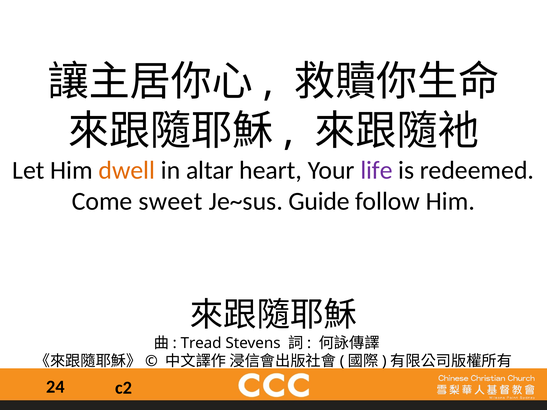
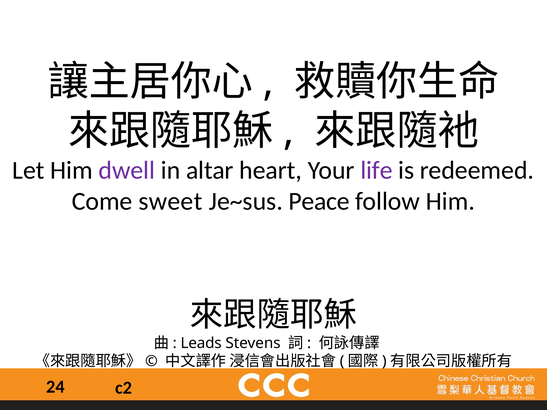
dwell colour: orange -> purple (127, 170)
Guide: Guide -> Peace (319, 201)
Tread: Tread -> Leads (201, 343)
